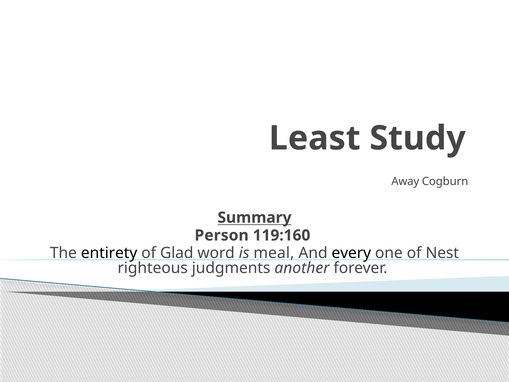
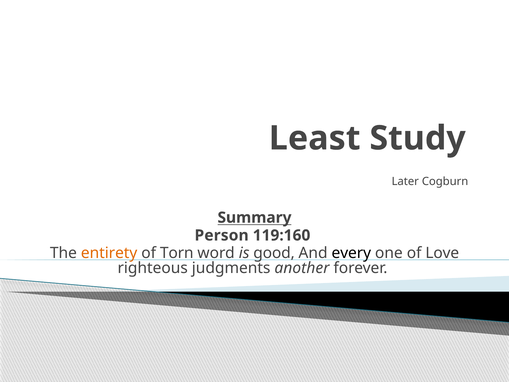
Away: Away -> Later (405, 181)
entirety colour: black -> orange (109, 253)
Glad: Glad -> Torn (177, 253)
meal: meal -> good (274, 253)
Nest: Nest -> Love (442, 253)
